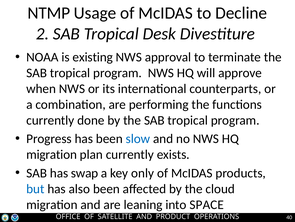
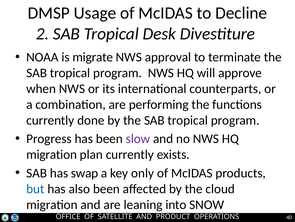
NTMP: NTMP -> DMSP (49, 13)
existing: existing -> migrate (93, 57)
slow colour: blue -> purple (138, 138)
SPACE: SPACE -> SNOW (207, 204)
